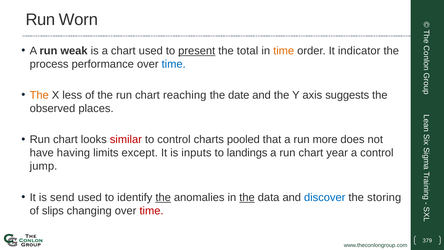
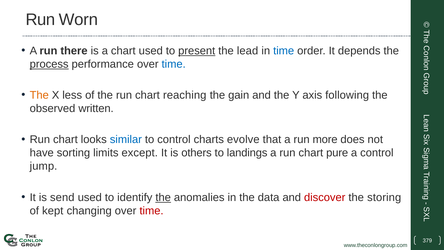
weak: weak -> there (74, 51)
total: total -> lead (248, 51)
time colour: orange -> blue (284, 51)
indicator: indicator -> depends (359, 51)
process underline: none -> present (49, 64)
date: date -> gain (239, 95)
suggests: suggests -> following (347, 95)
places: places -> written (96, 108)
similar colour: red -> blue (126, 140)
pooled: pooled -> evolve (243, 140)
having: having -> sorting (73, 153)
inputs: inputs -> others (197, 153)
year: year -> pure (337, 153)
the underline: present -> none (247, 197)
discover colour: blue -> red (325, 197)
slips: slips -> kept (53, 211)
